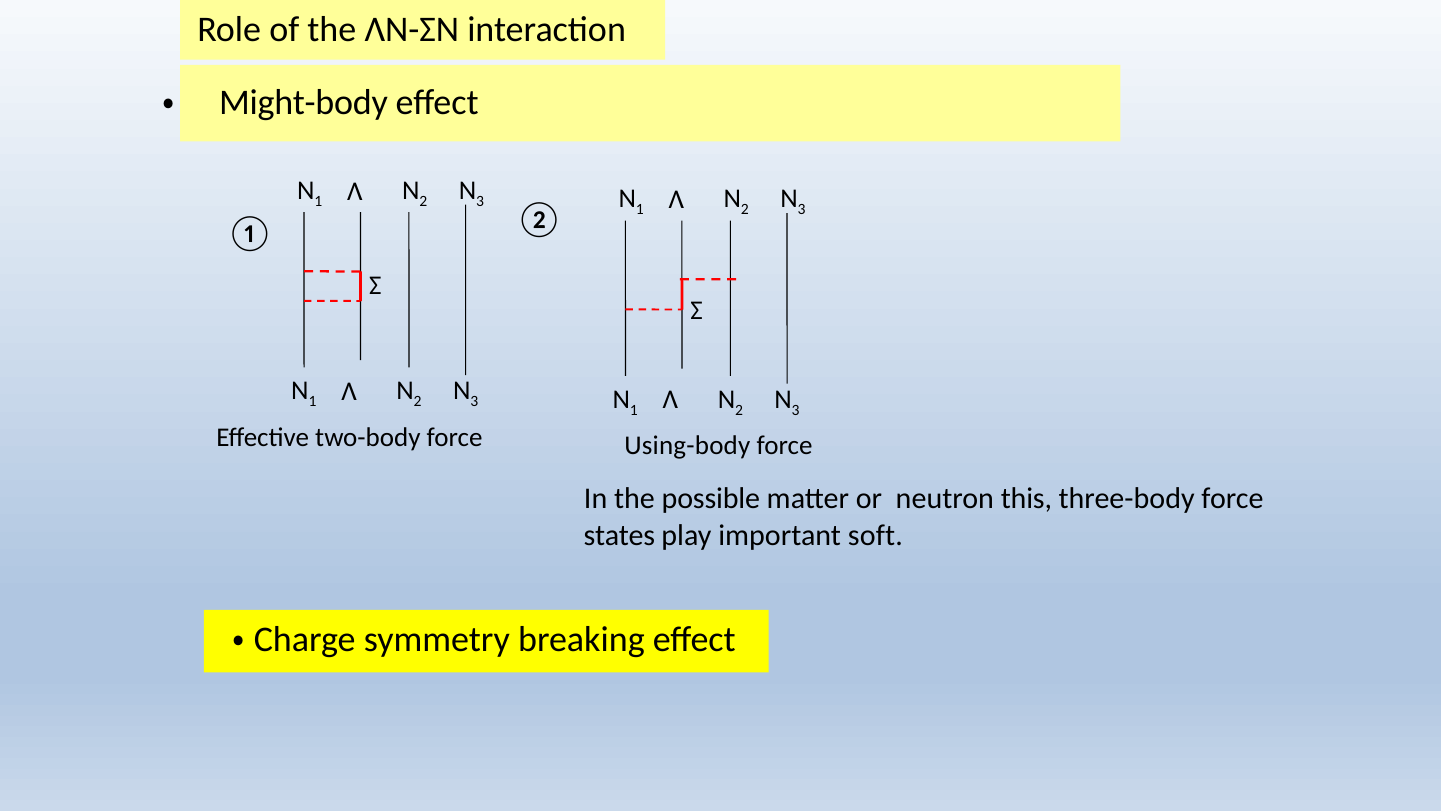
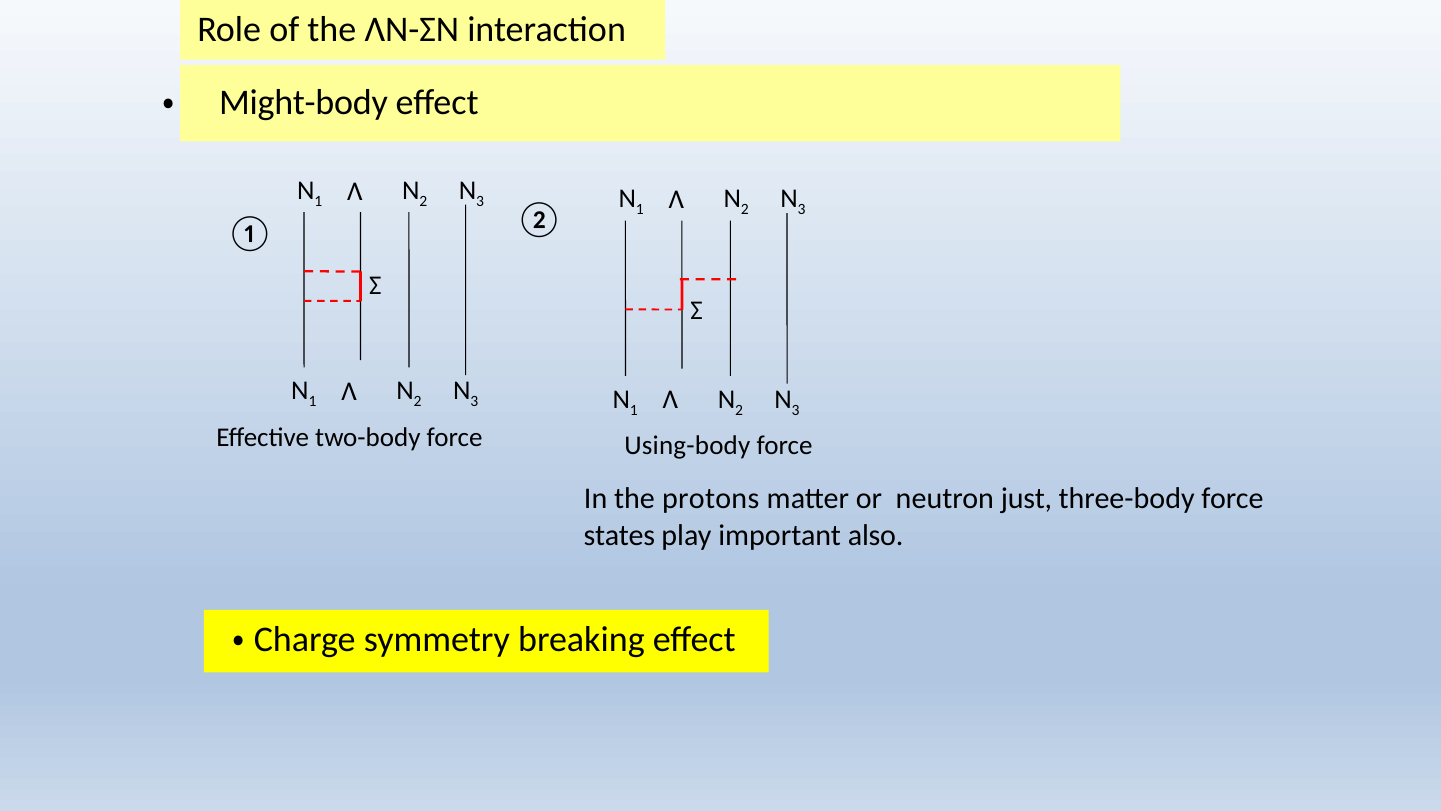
possible: possible -> protons (711, 499)
this: this -> just (1026, 499)
soft: soft -> also (876, 535)
